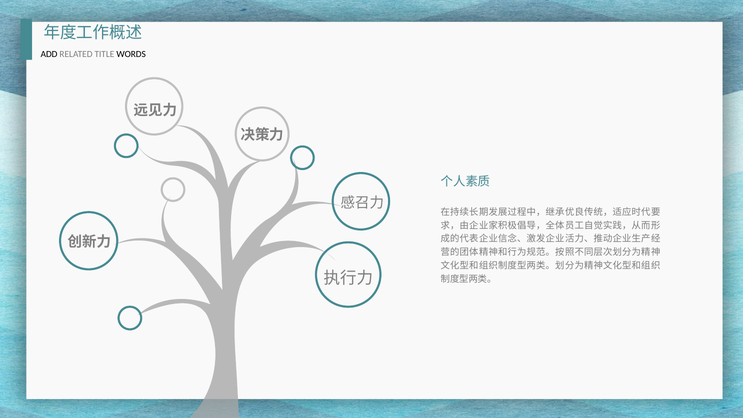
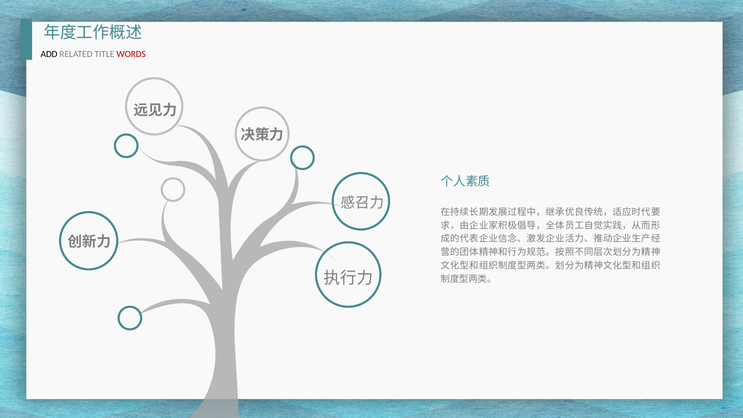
WORDS colour: black -> red (131, 54)
